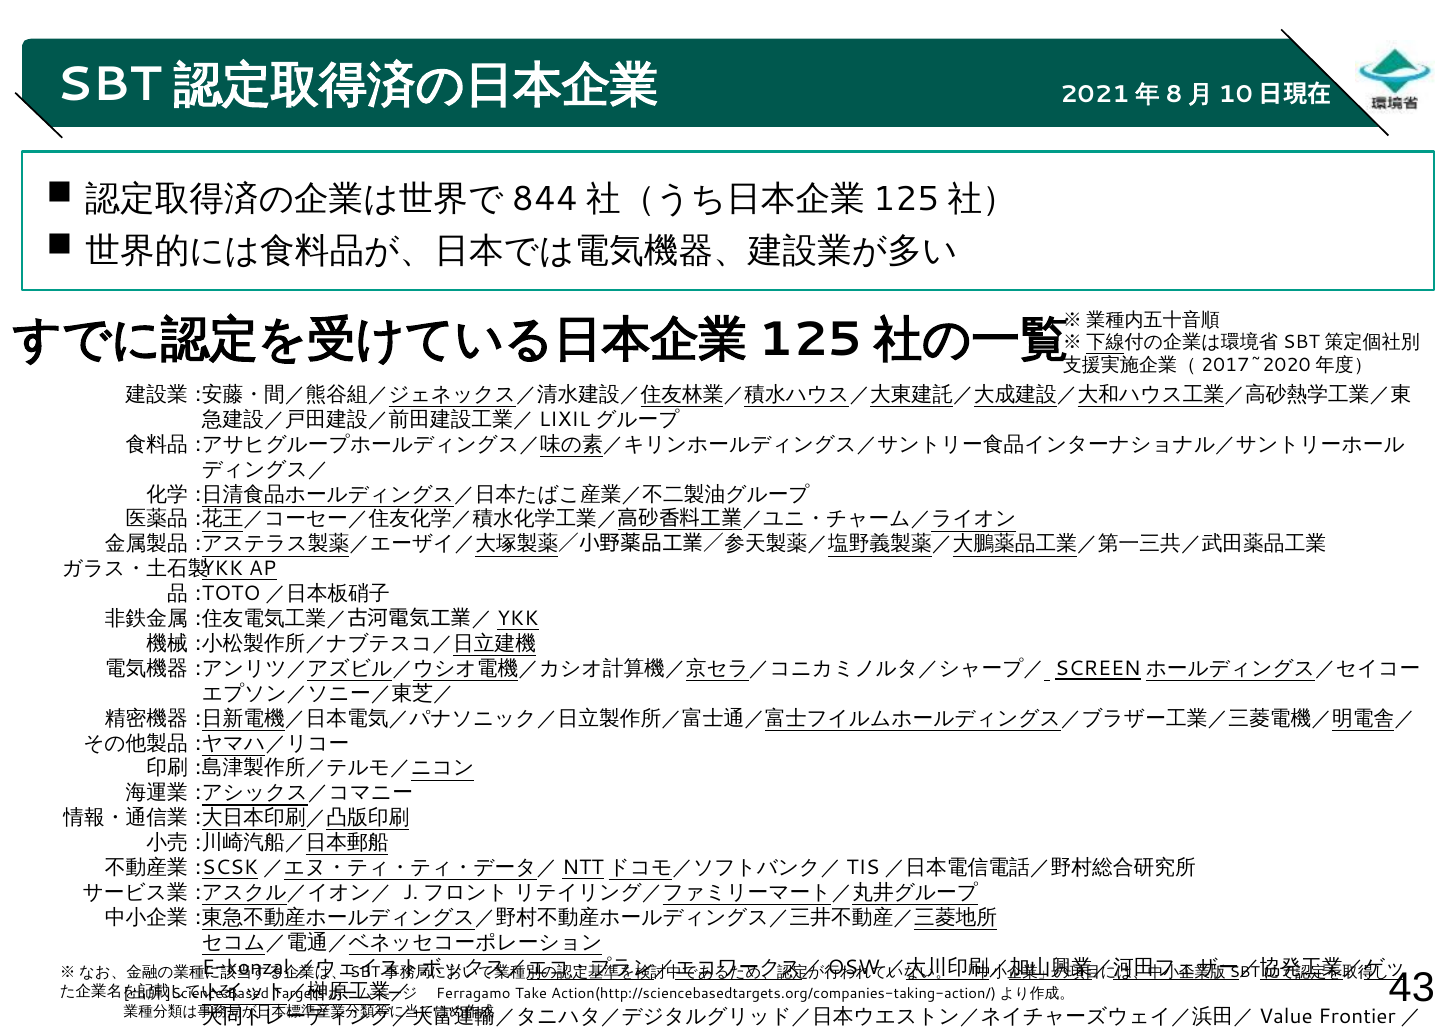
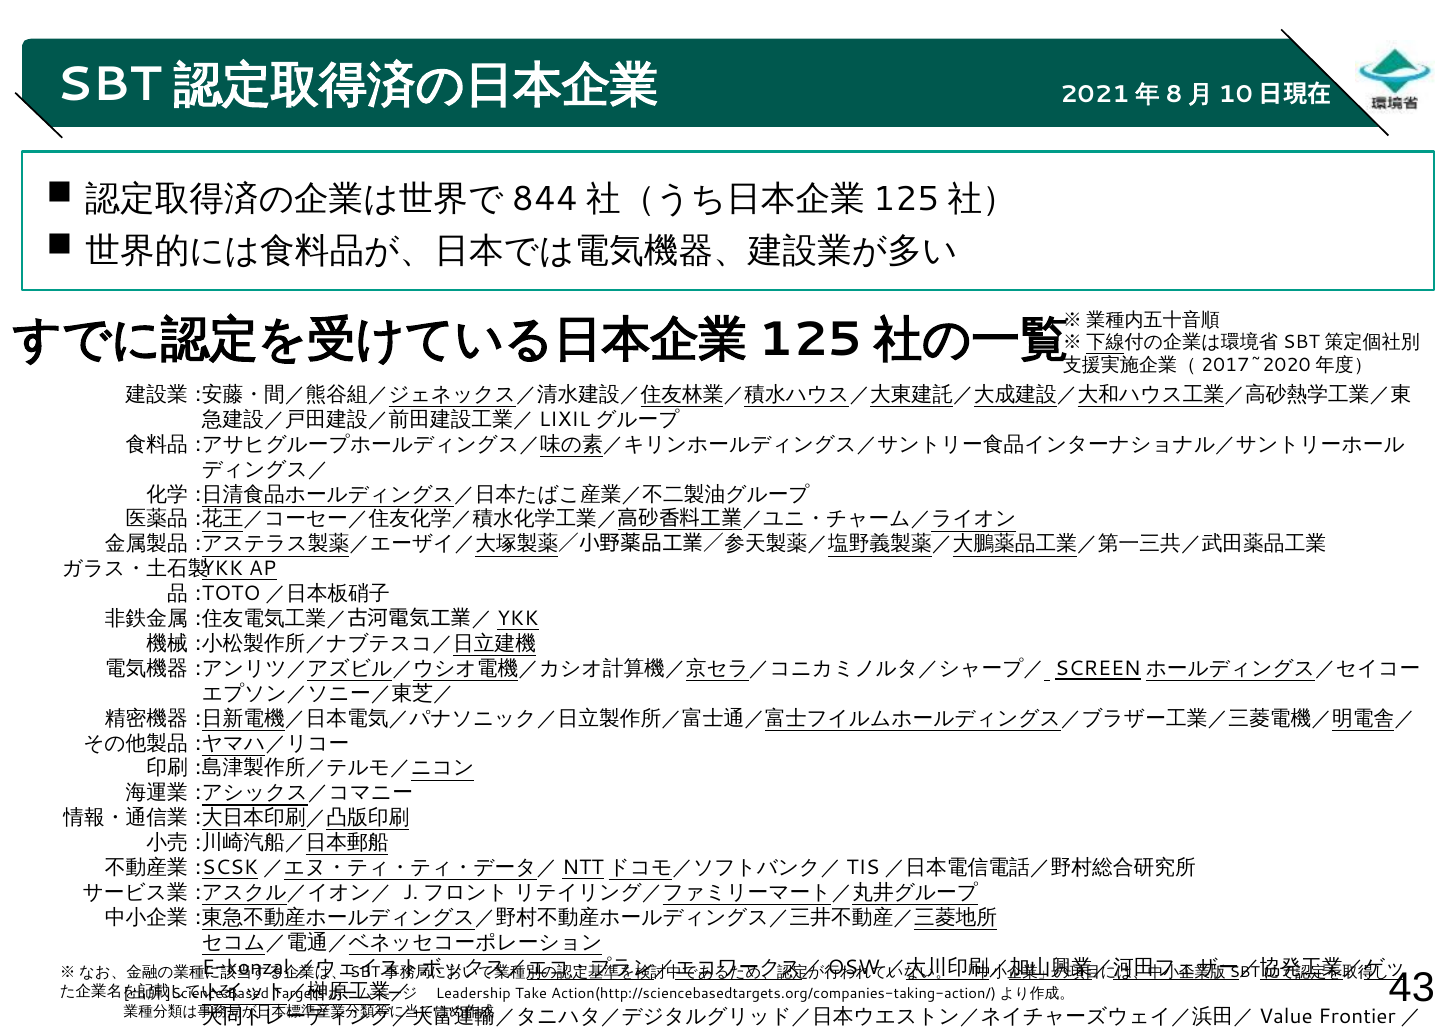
Ferragamo: Ferragamo -> Leadership (473, 994)
